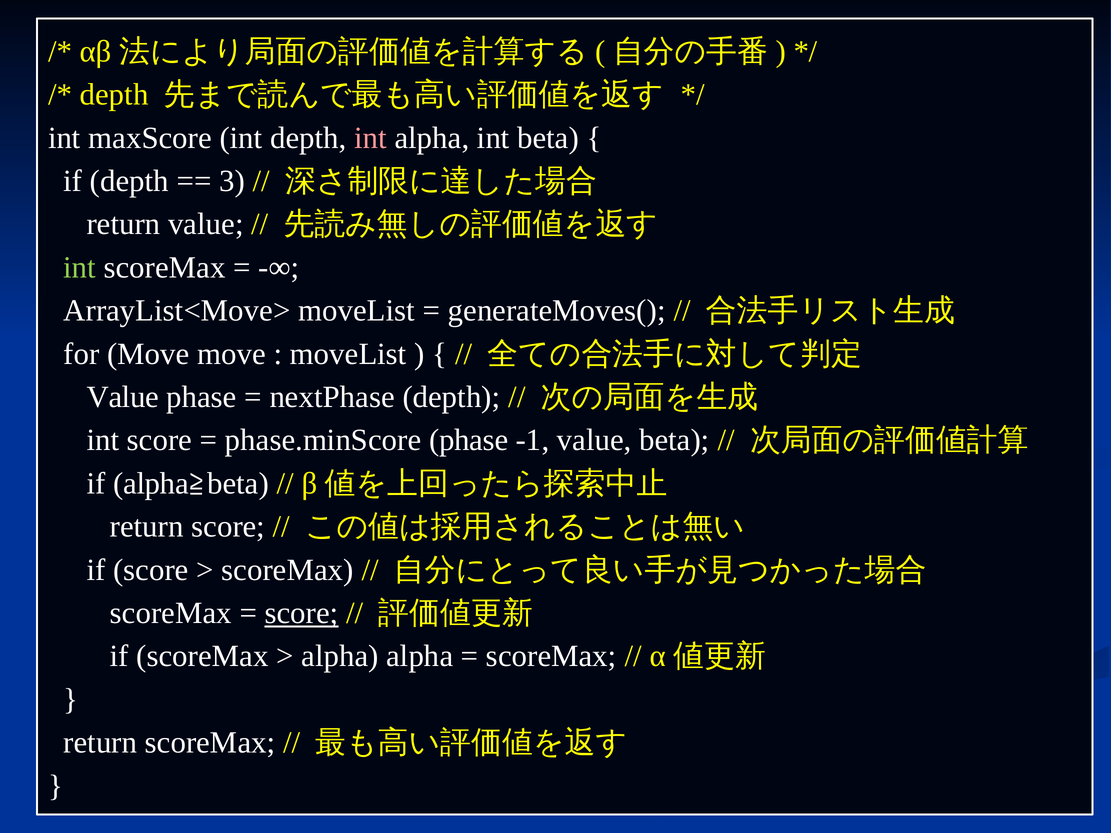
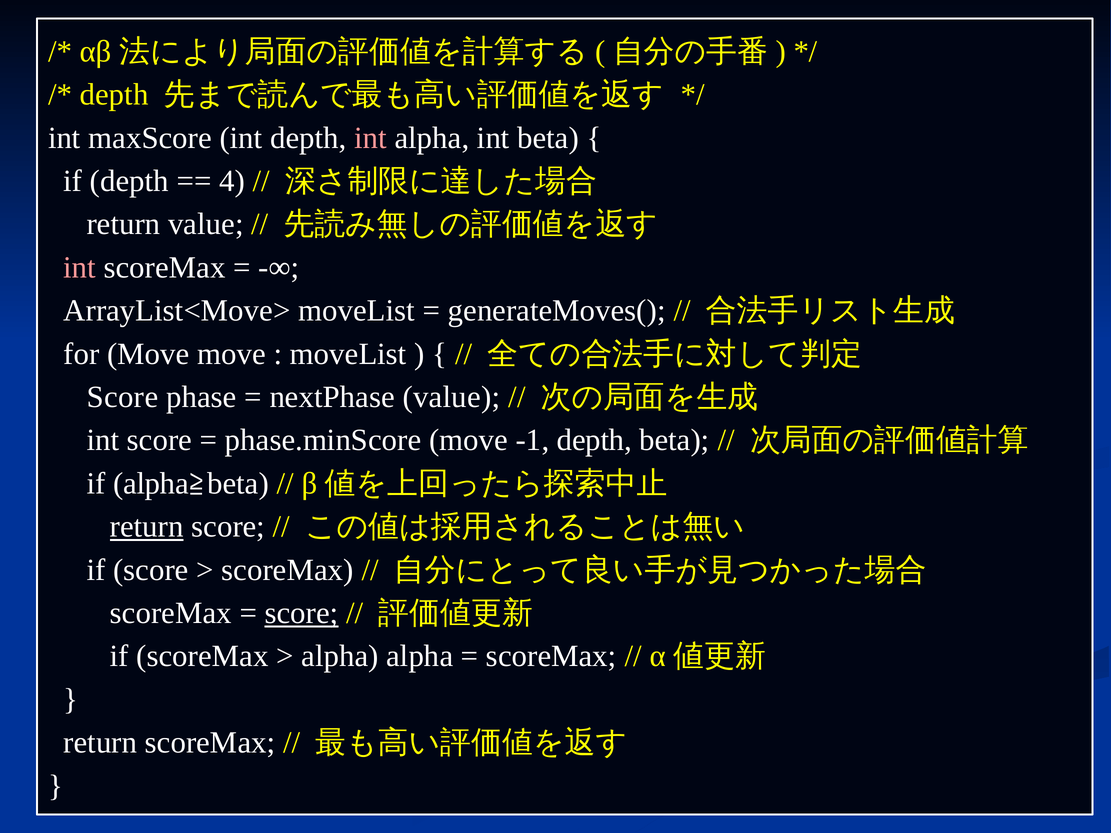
3: 3 -> 4 (232, 181)
int colour: light green -> pink (80, 268)
Value: Value -> Score (122, 397)
nextPhase depth: depth -> value (451, 397)
phase.minScore phase: phase -> move (468, 440)
-1 value: value -> depth (594, 440)
return underline: none -> present (147, 527)
